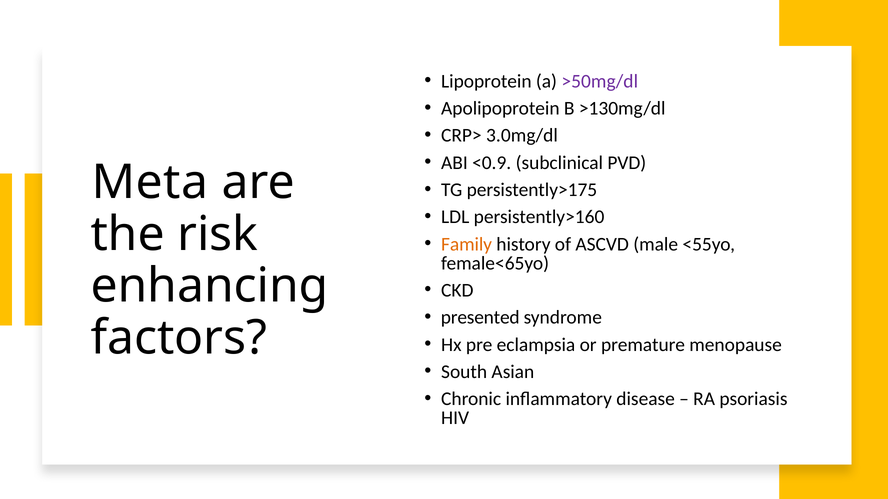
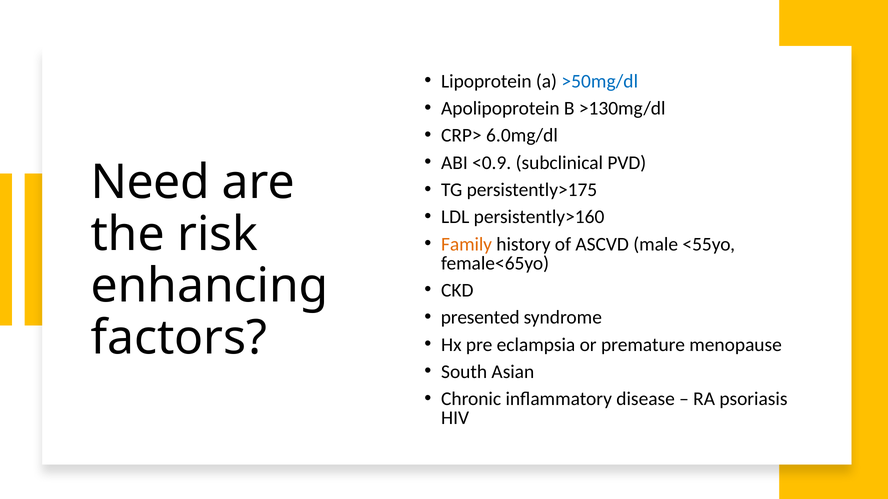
>50mg/dl colour: purple -> blue (600, 81)
3.0mg/dl: 3.0mg/dl -> 6.0mg/dl (522, 136)
Meta: Meta -> Need (150, 183)
